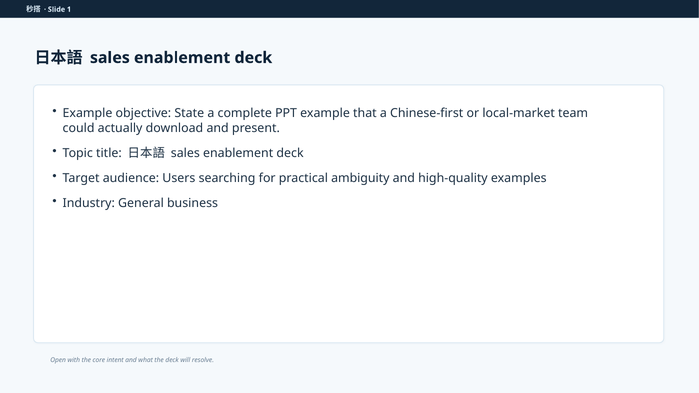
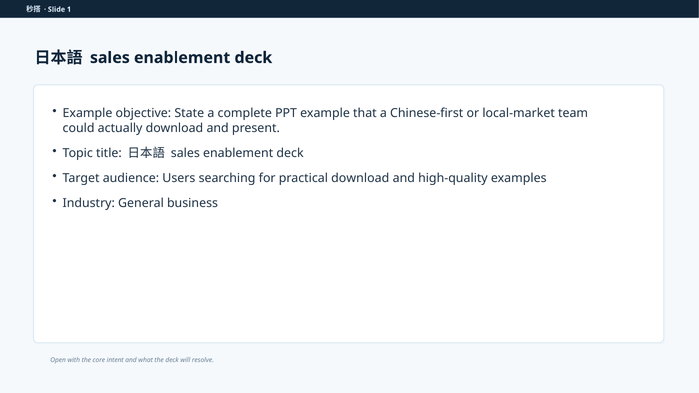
practical ambiguity: ambiguity -> download (360, 178)
